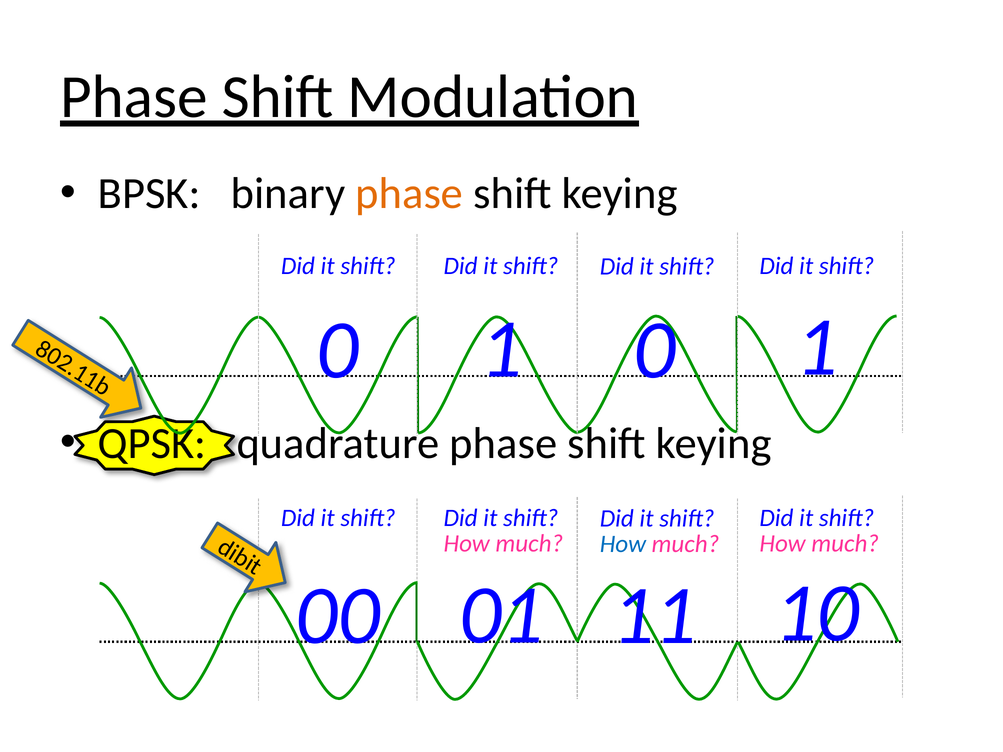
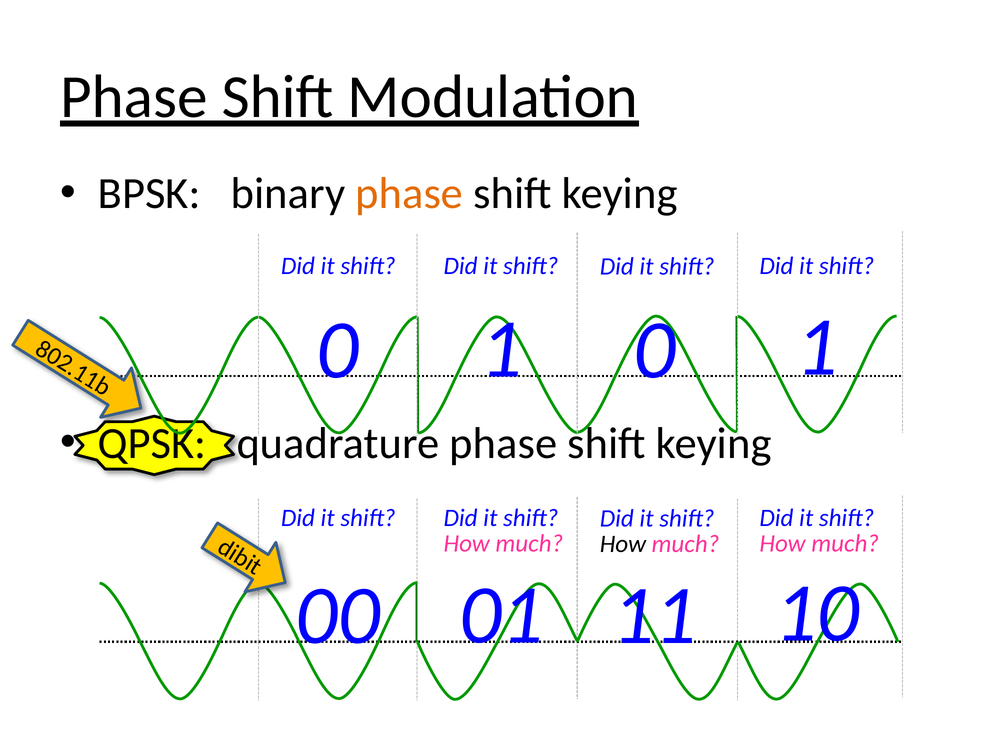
How colour: blue -> black (623, 544)
